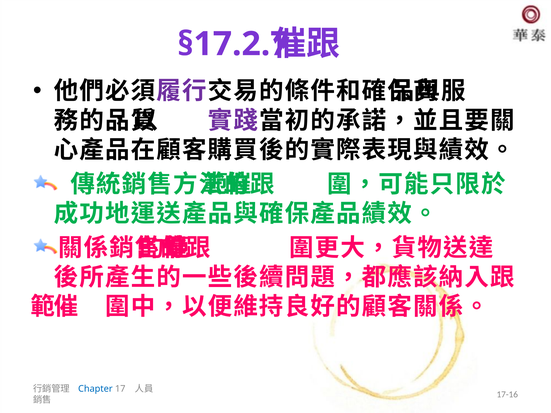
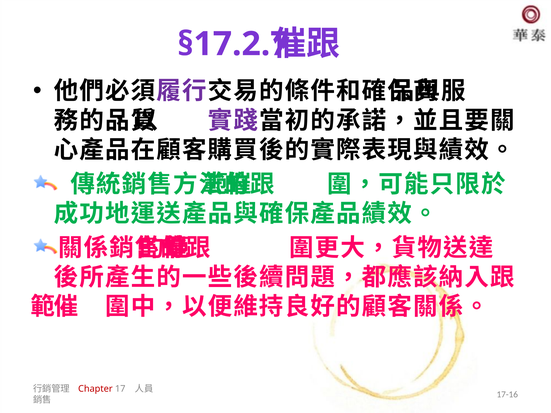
Chapter colour: blue -> red (95, 389)
